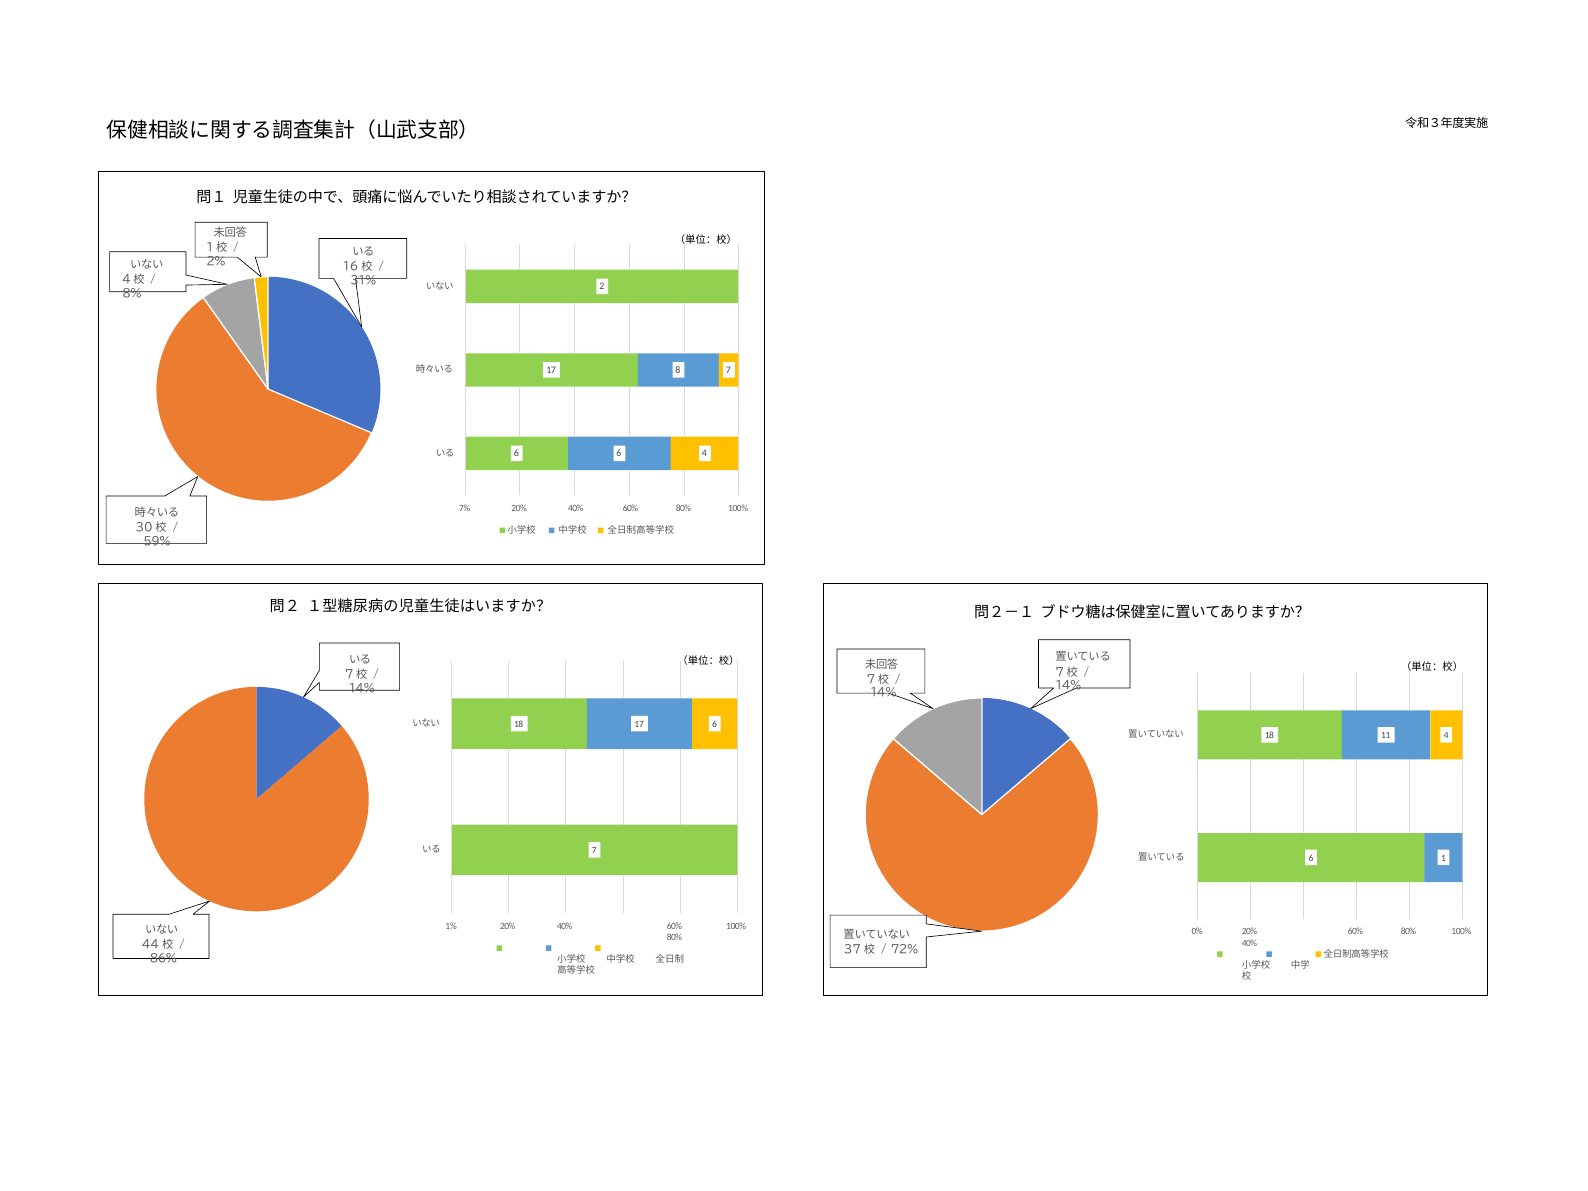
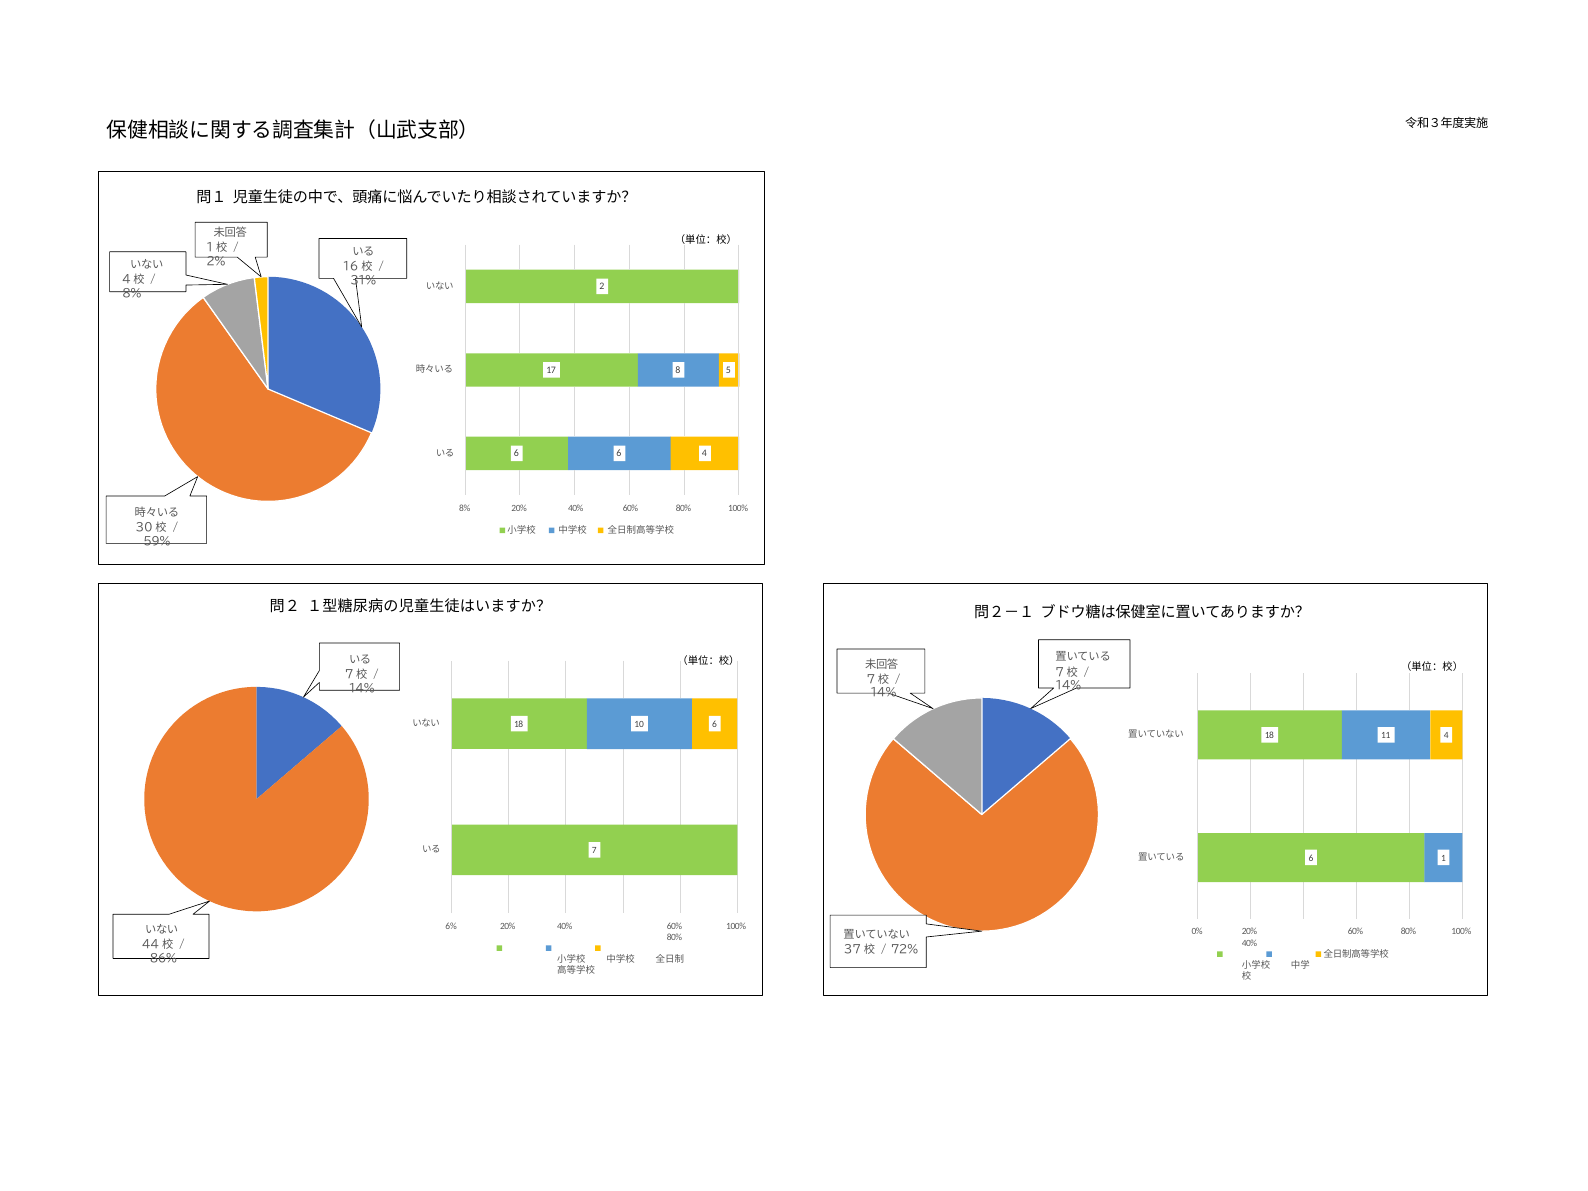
8 7: 7 -> 5 (728, 370)
7%: 7% -> 8% (465, 508)
18 17: 17 -> 10 (639, 724)
1%: 1% -> 6% (451, 926)
